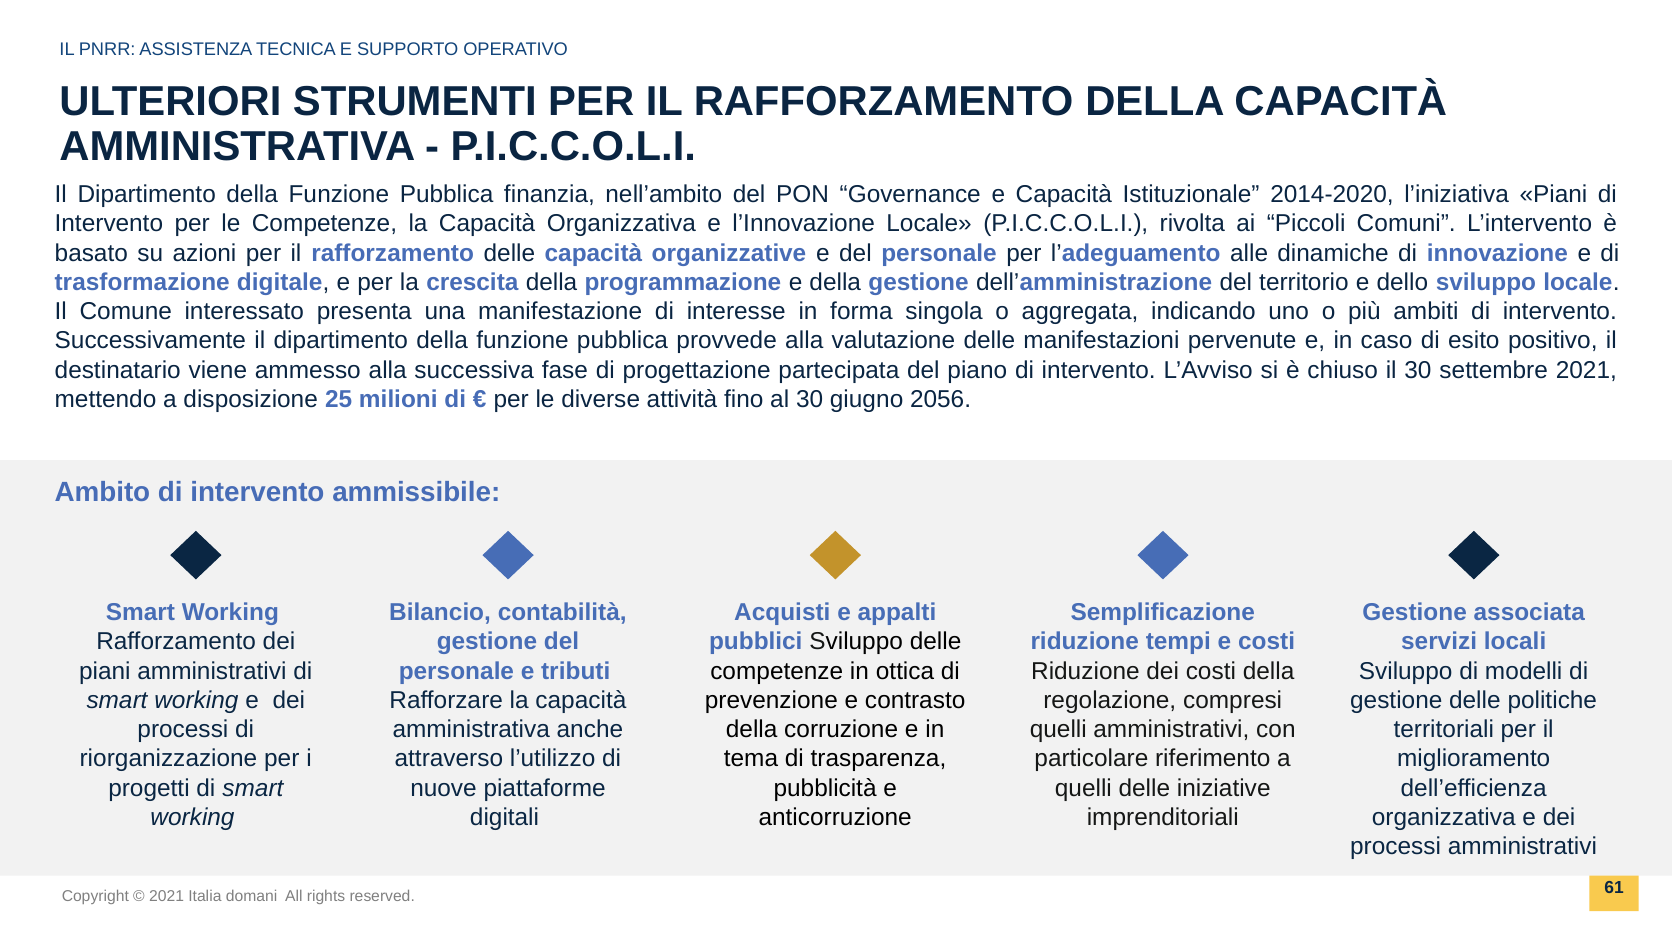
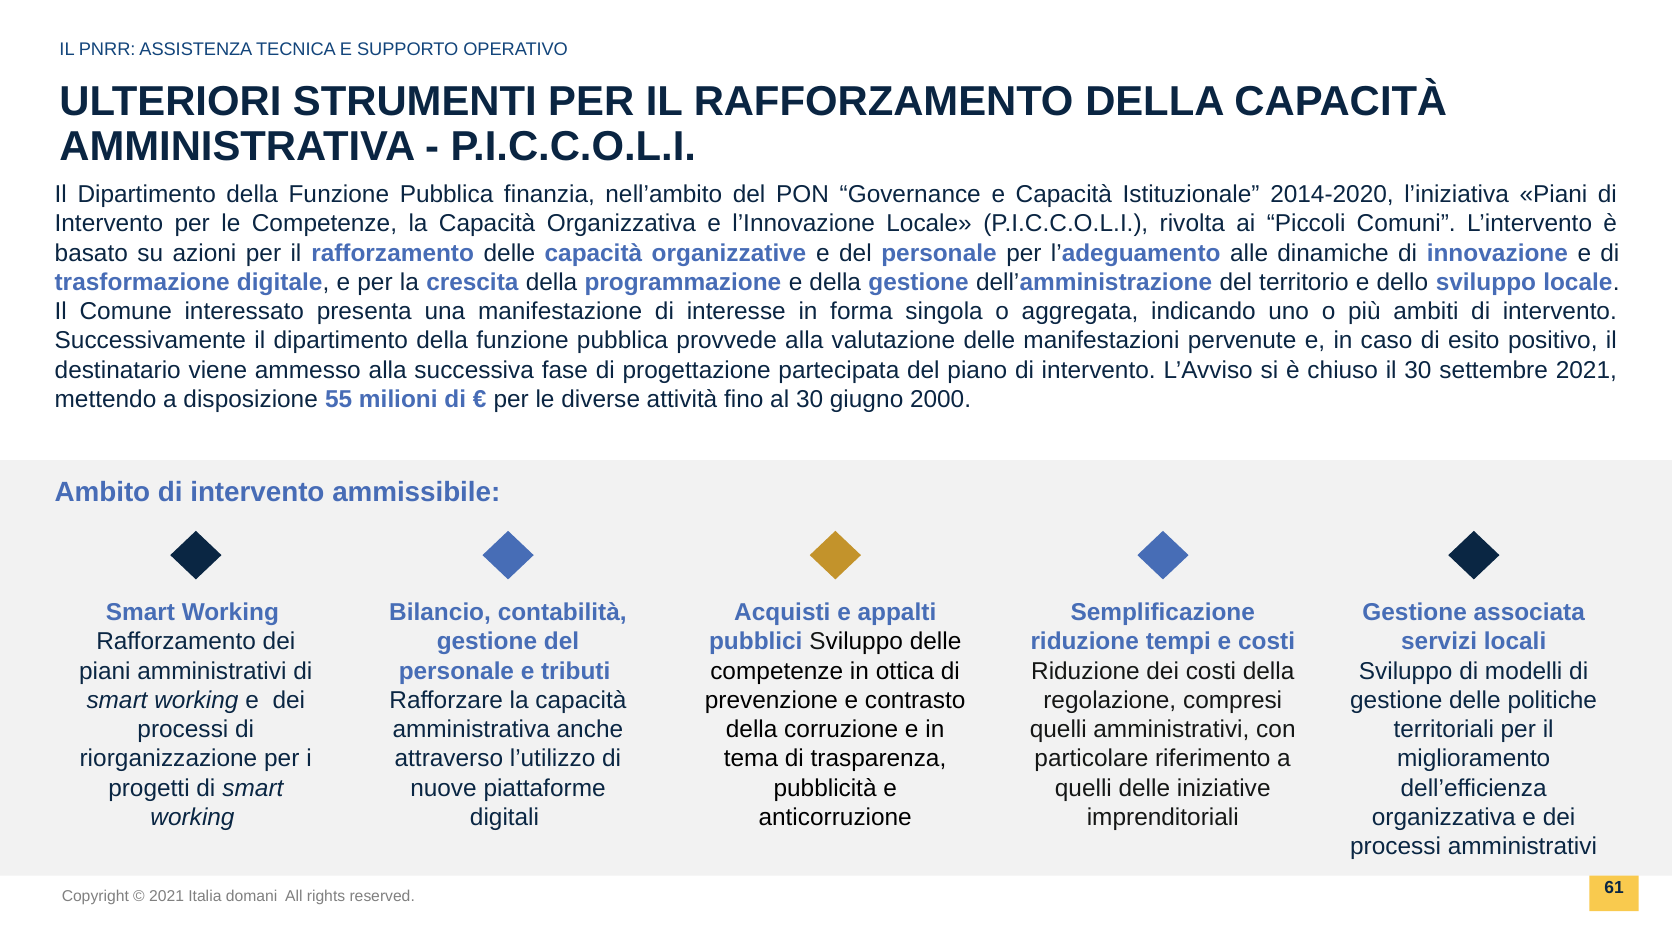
25: 25 -> 55 (339, 400)
2056: 2056 -> 2000 (941, 400)
